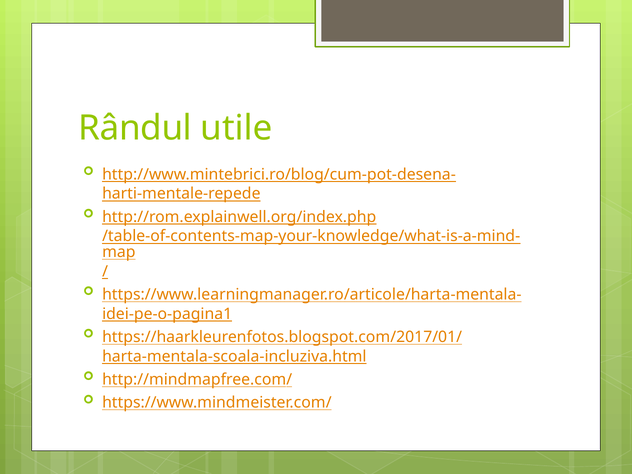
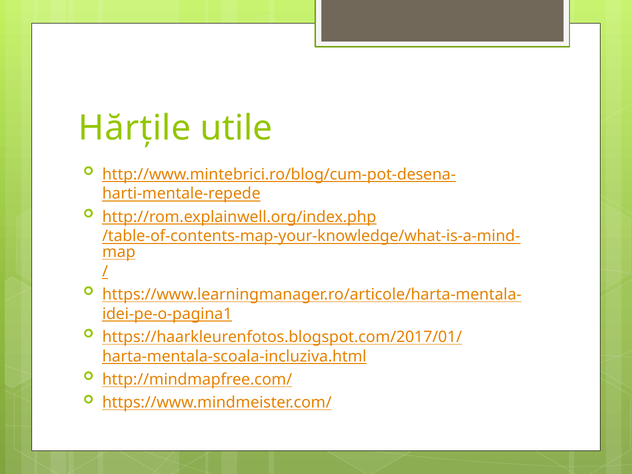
Rândul: Rândul -> Hărțile (135, 128)
